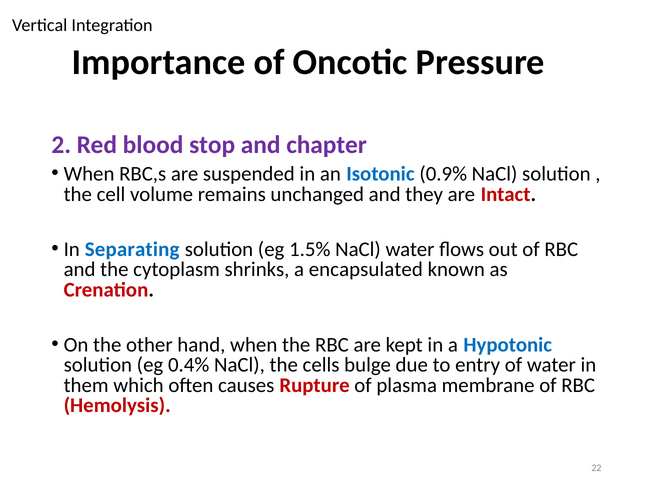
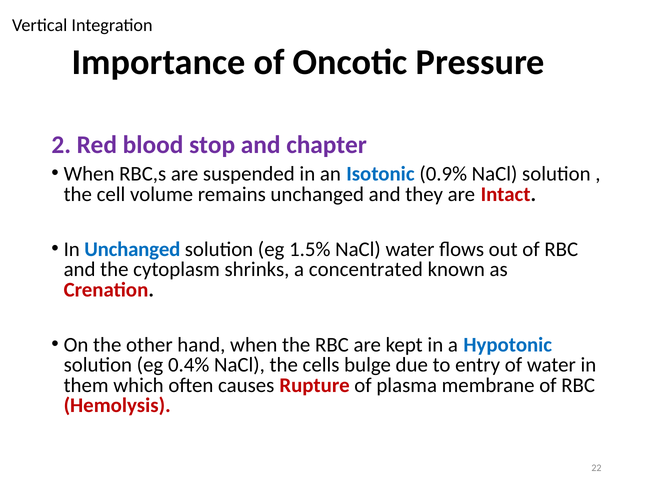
In Separating: Separating -> Unchanged (132, 249)
encapsulated: encapsulated -> concentrated (366, 269)
